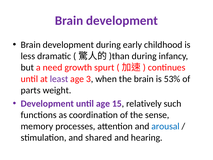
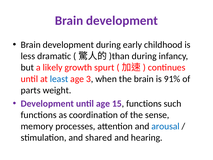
need: need -> likely (53, 67)
least colour: purple -> blue (59, 79)
53%: 53% -> 91% (172, 79)
15 relatively: relatively -> functions (144, 103)
